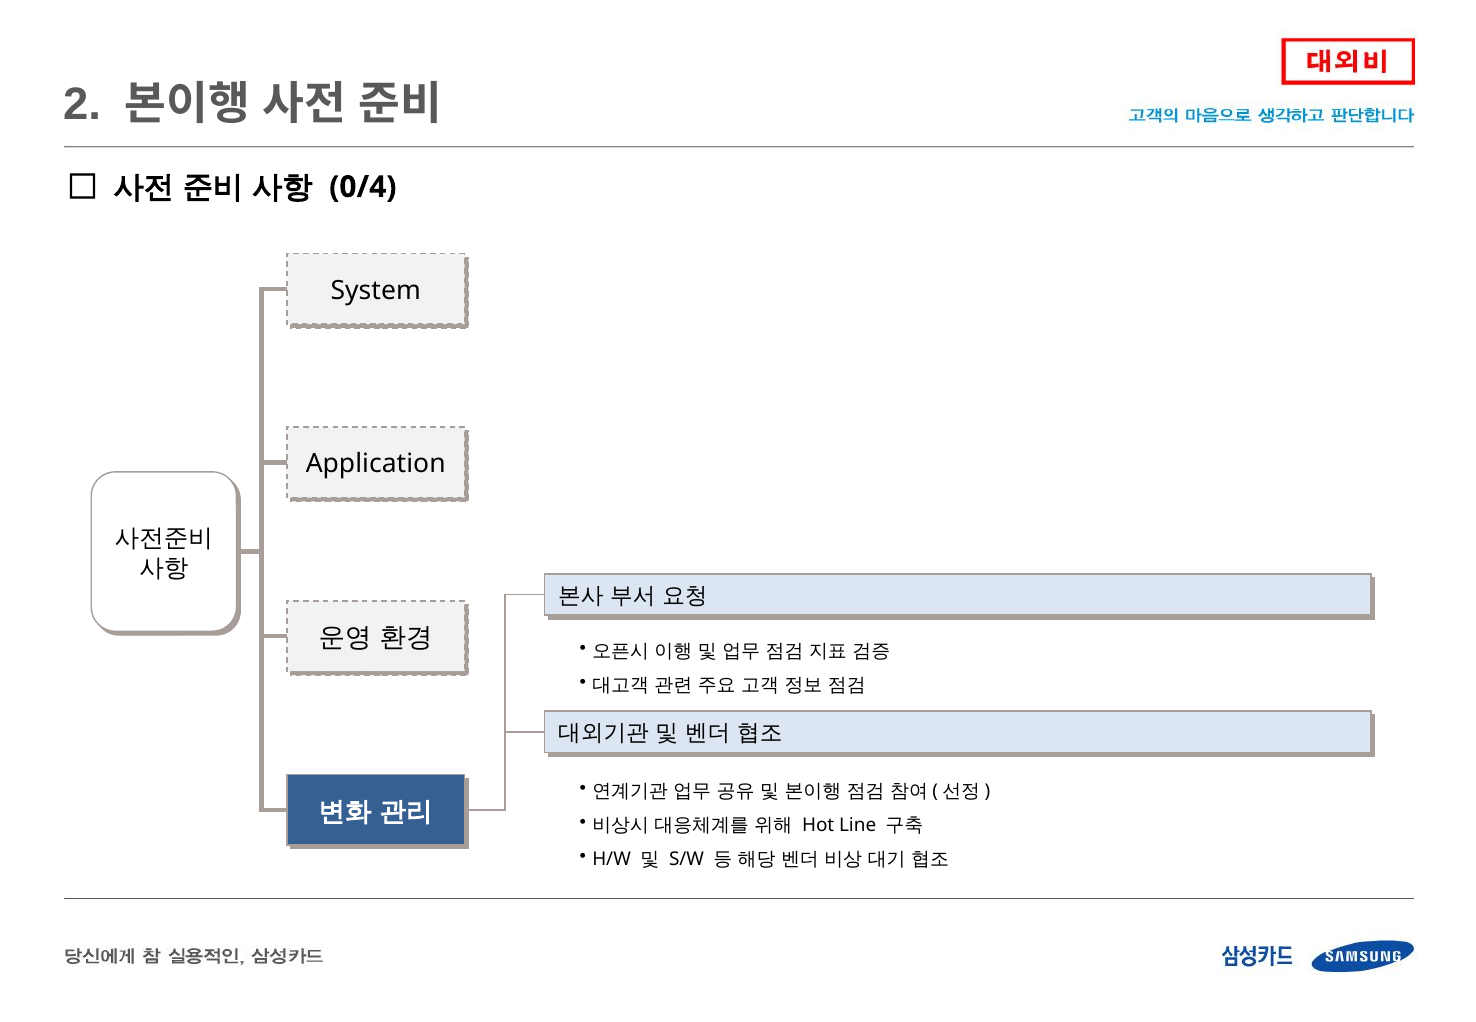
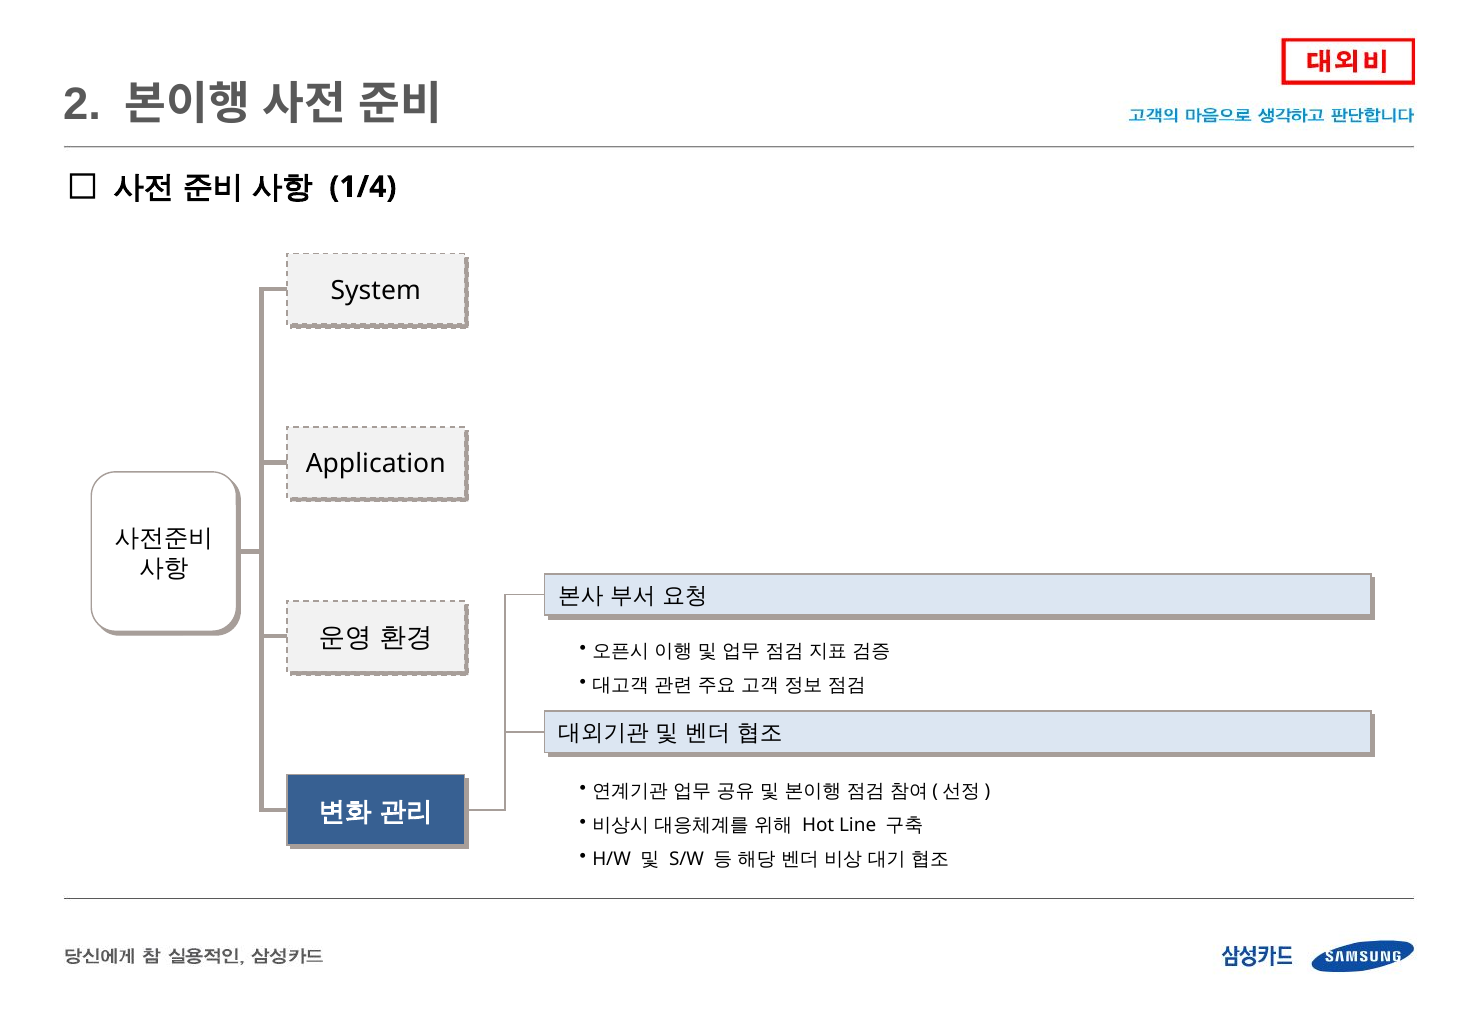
0/4: 0/4 -> 1/4 (363, 187)
